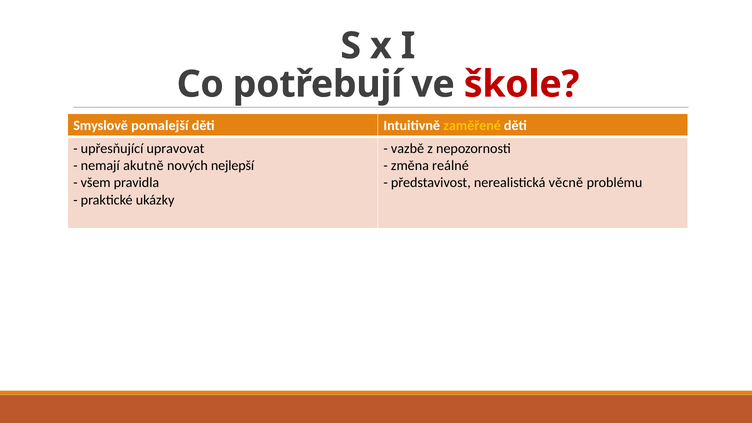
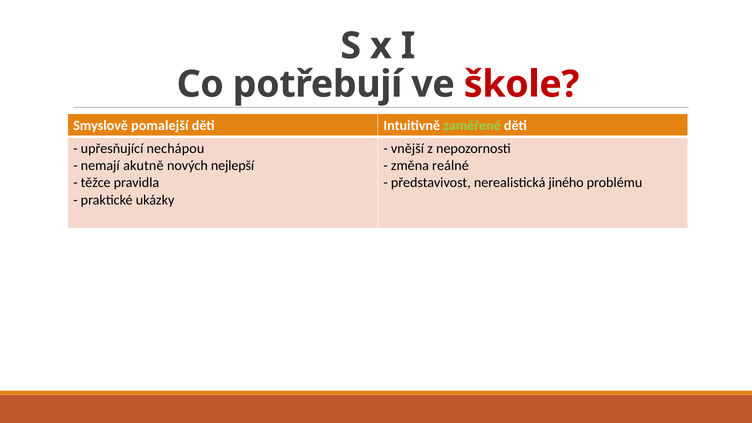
zaměřené colour: yellow -> light green (472, 125)
upravovat: upravovat -> nechápou (175, 148)
vazbě: vazbě -> vnější (408, 148)
všem: všem -> těžce (96, 183)
věcně: věcně -> jiného (566, 183)
